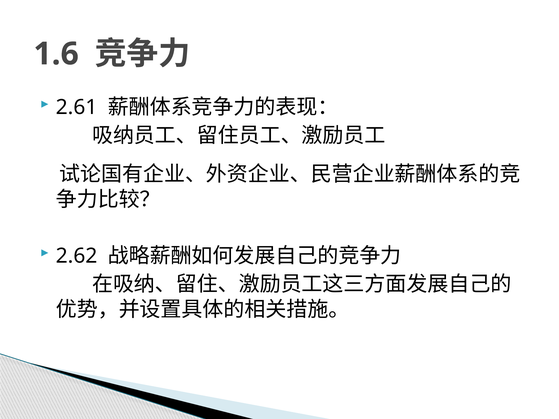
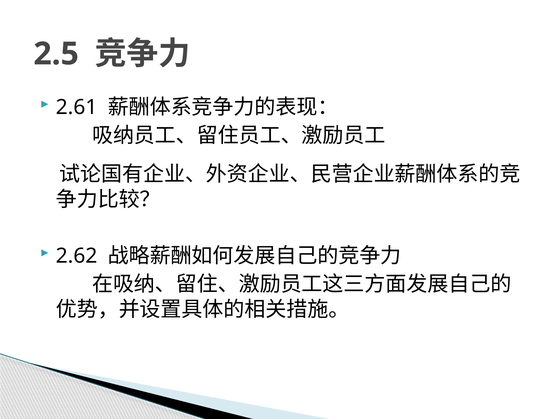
1.6: 1.6 -> 2.5 (56, 54)
